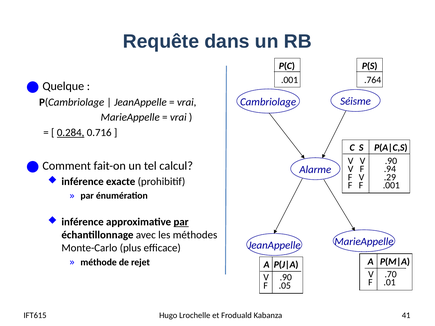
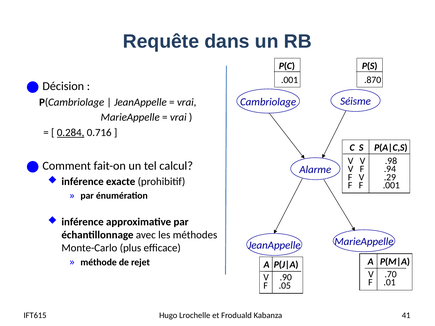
.764: .764 -> .870 (373, 80)
Quelque: Quelque -> Décision (63, 86)
V V .90: .90 -> .98 (391, 161)
par underline: present -> none (181, 222)
